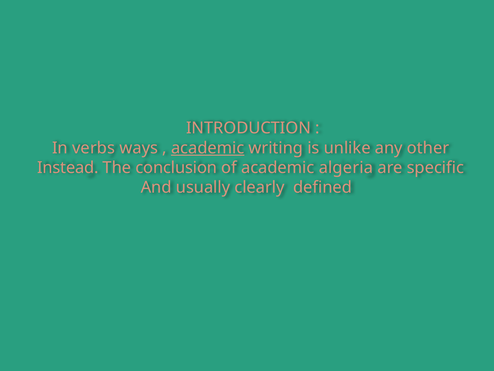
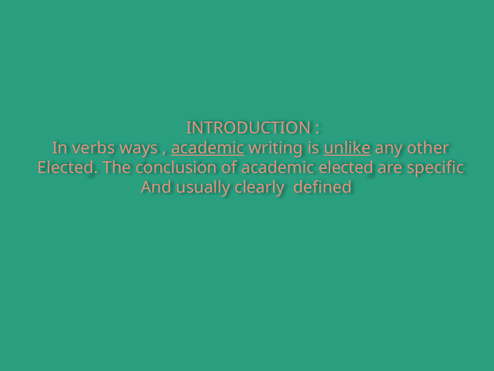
unlike underline: none -> present (347, 148)
Instead: Instead -> Elected (68, 168)
academic algeria: algeria -> elected (346, 168)
